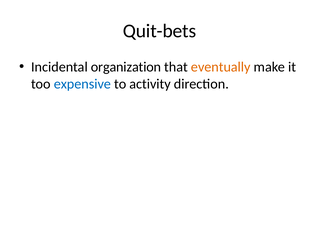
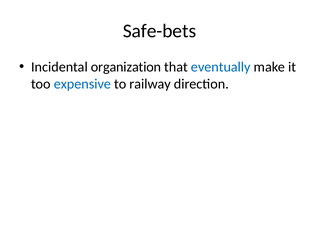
Quit-bets: Quit-bets -> Safe-bets (159, 31)
eventually colour: orange -> blue (221, 67)
activity: activity -> railway (150, 84)
